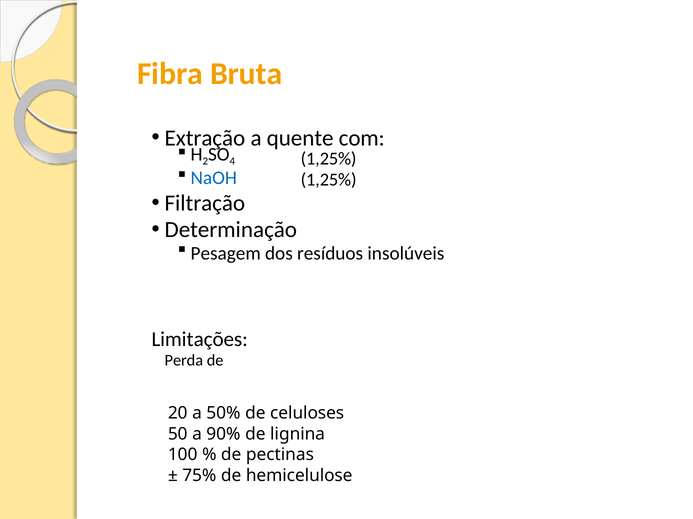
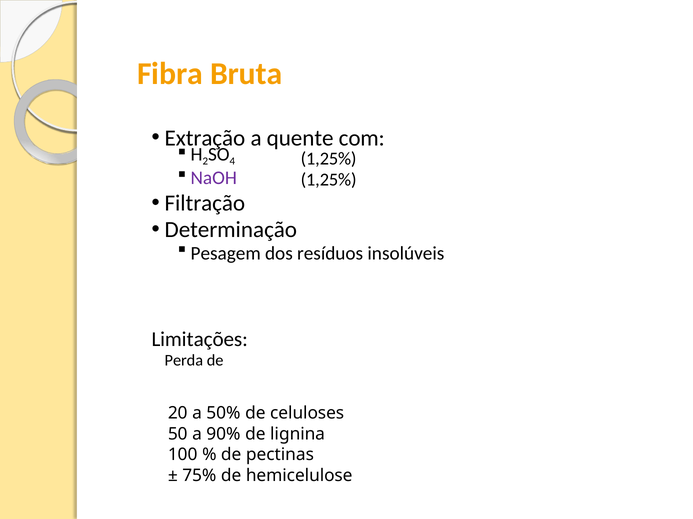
NaOH colour: blue -> purple (214, 178)
